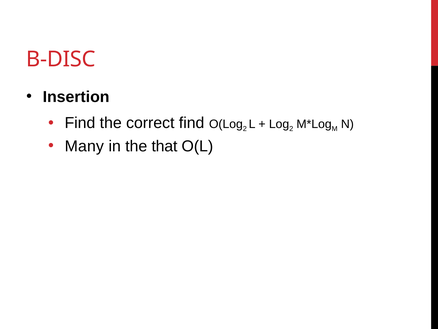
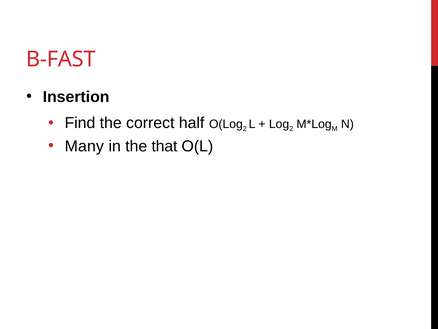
B-DISC: B-DISC -> B-FAST (61, 59)
correct find: find -> half (192, 123)
